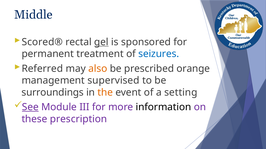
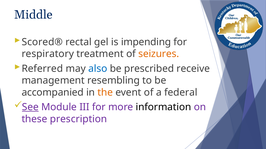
gel underline: present -> none (101, 42)
sponsored: sponsored -> impending (146, 42)
permanent: permanent -> respiratory (48, 54)
seizures colour: blue -> orange (159, 54)
also colour: orange -> blue (98, 69)
orange: orange -> receive (193, 69)
supervised: supervised -> resembling (114, 81)
surroundings: surroundings -> accompanied (53, 93)
setting: setting -> federal (181, 93)
